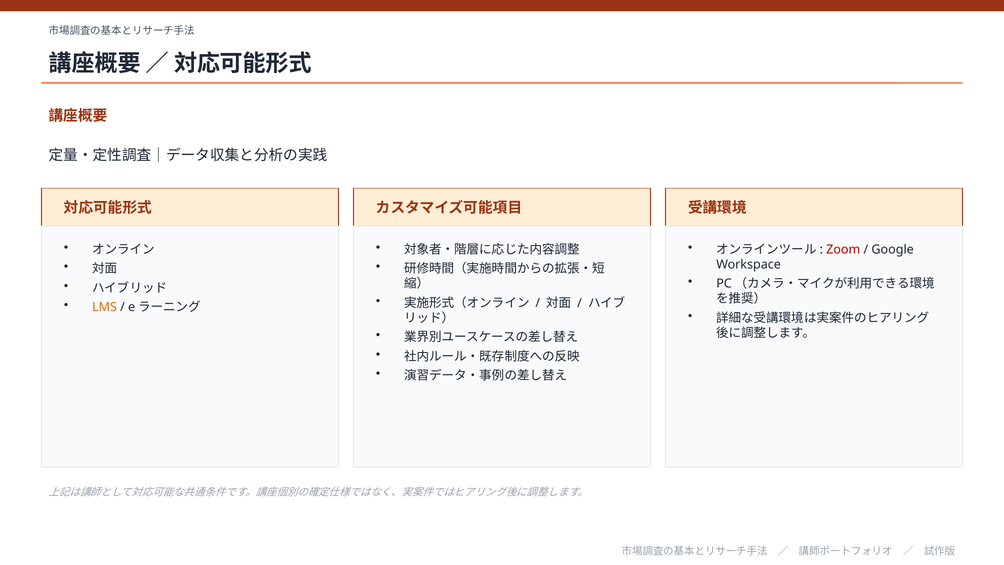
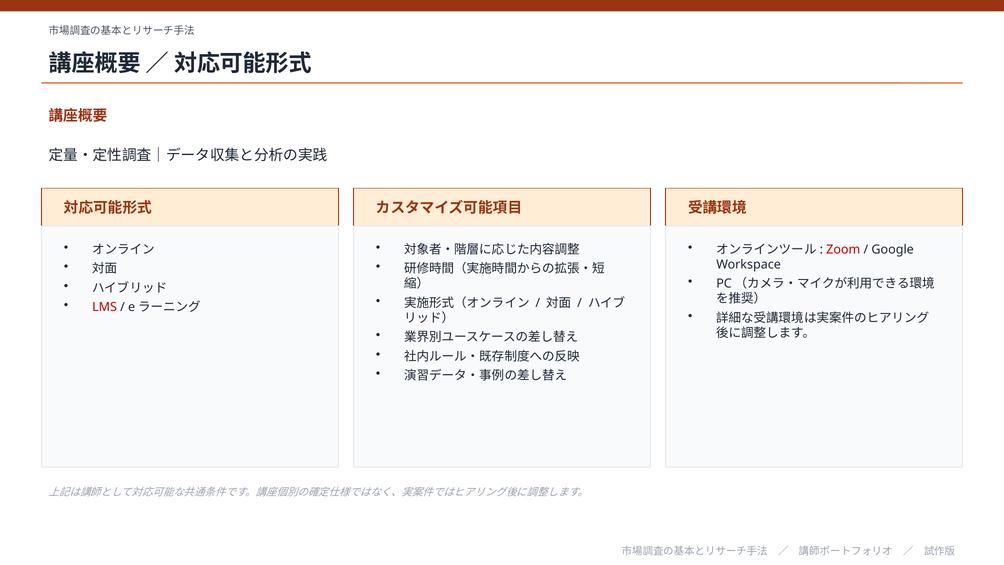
LMS colour: orange -> red (105, 307)
